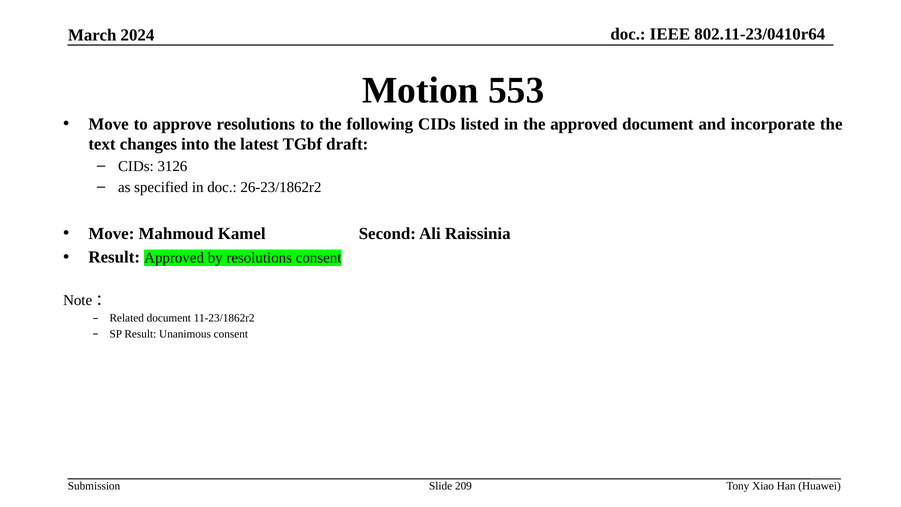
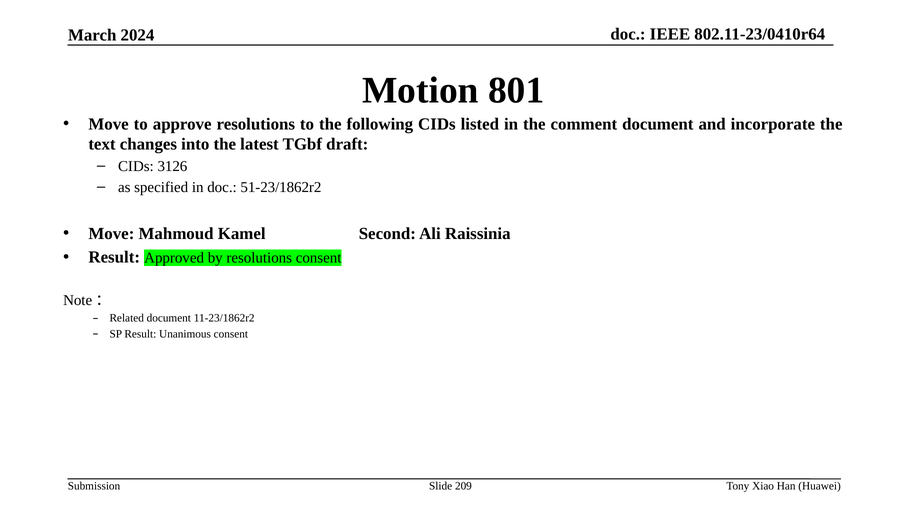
553: 553 -> 801 (516, 90)
the approved: approved -> comment (584, 124)
26-23/1862r2: 26-23/1862r2 -> 51-23/1862r2 (281, 187)
